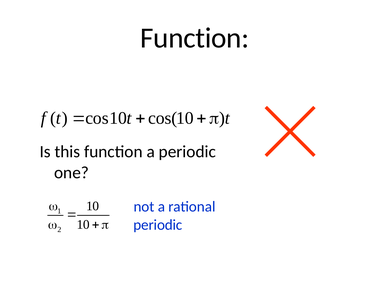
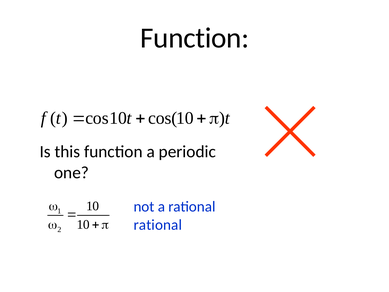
periodic: periodic -> rational (158, 225)
